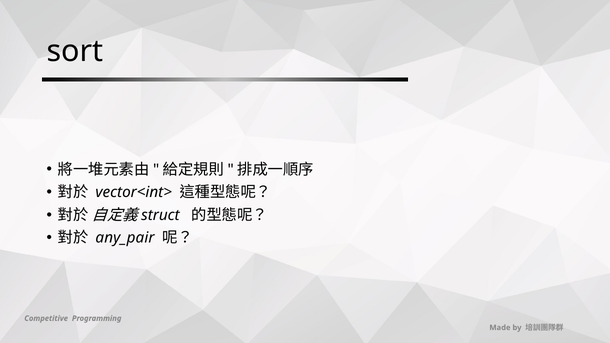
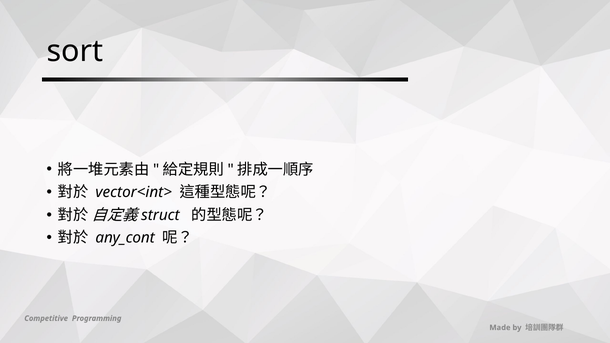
any_pair: any_pair -> any_cont (125, 238)
